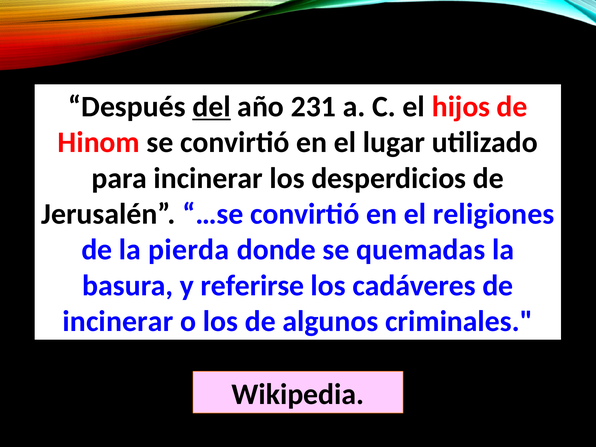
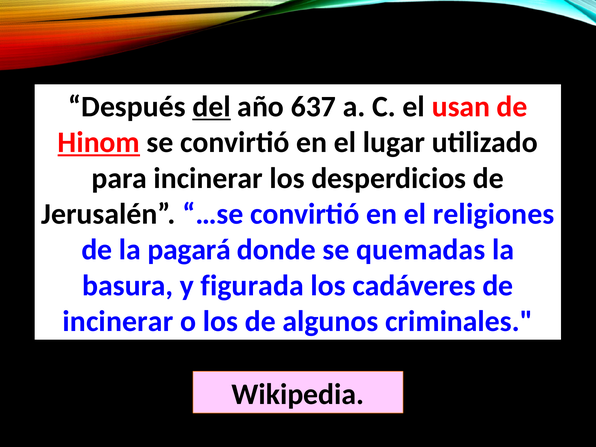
231: 231 -> 637 (313, 107)
hijos: hijos -> usan (461, 107)
Hinom underline: none -> present (99, 142)
pierda: pierda -> pagará (189, 250)
referirse: referirse -> figurada (252, 286)
